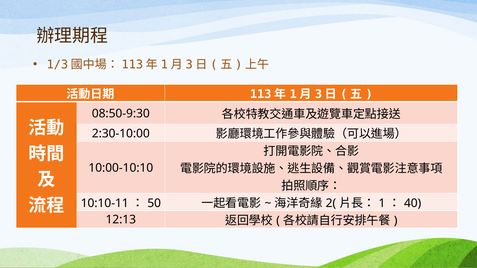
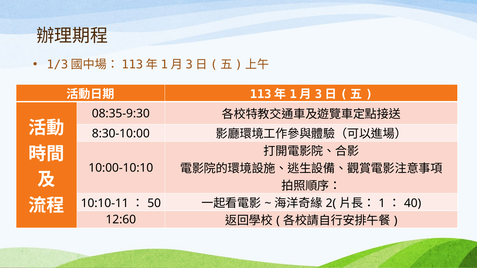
08:50-9:30: 08:50-9:30 -> 08:35-9:30 (121, 114)
2:30-10:00: 2:30-10:00 -> 8:30-10:00 (121, 134)
12:13: 12:13 -> 12:60 (121, 220)
